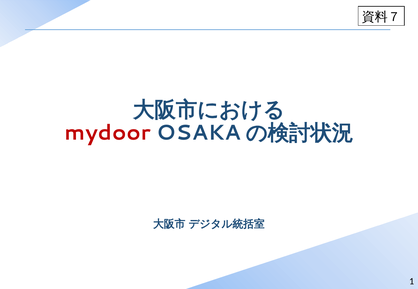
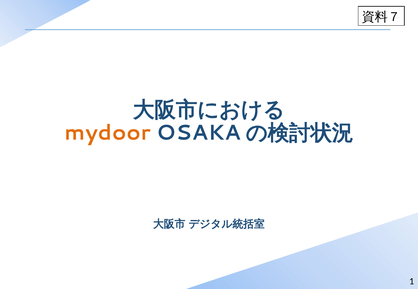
mydoor colour: red -> orange (108, 133)
